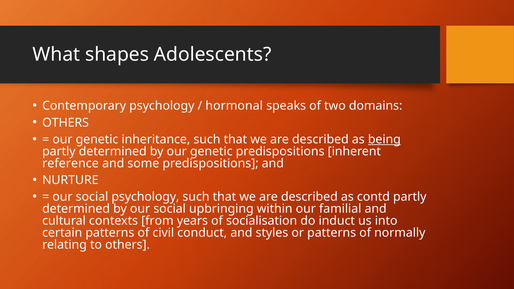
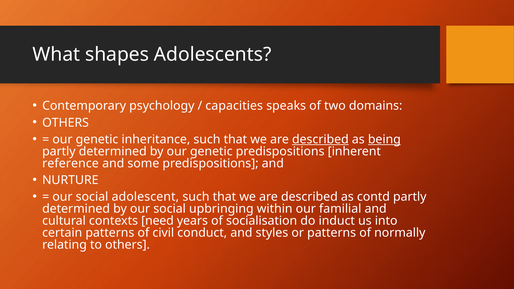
hormonal: hormonal -> capacities (234, 106)
described underline: none -> present (320, 139)
social psychology: psychology -> adolescent (145, 197)
from: from -> need (157, 221)
